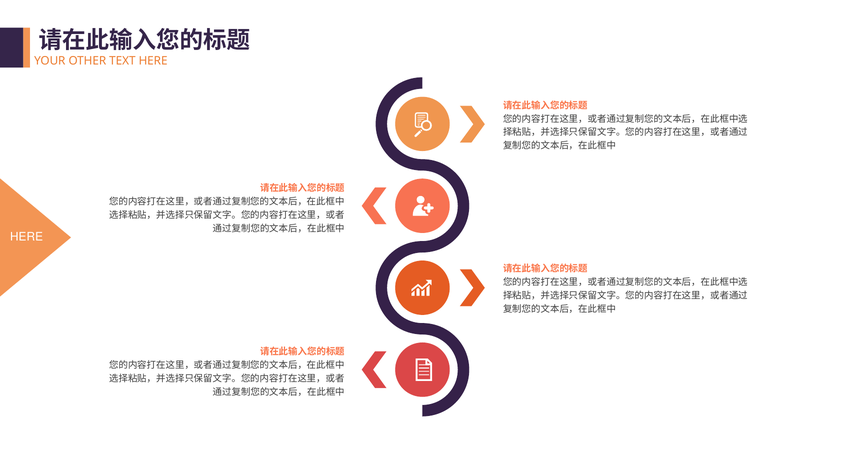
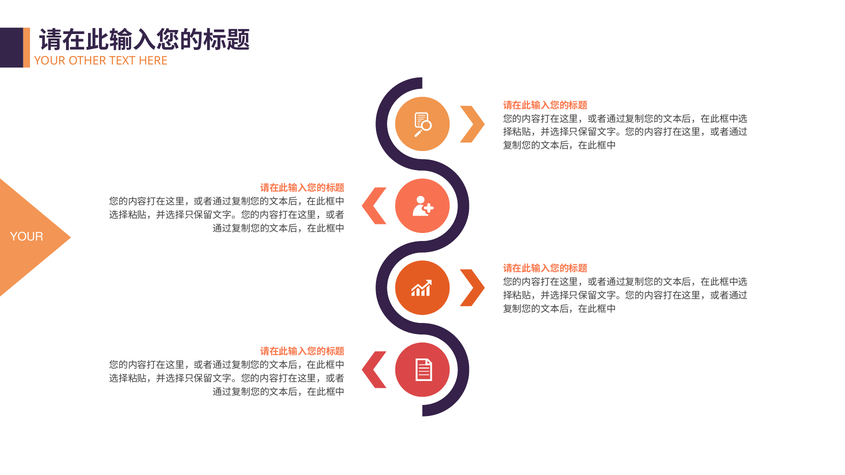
HERE: HERE -> YOUR (27, 237)
